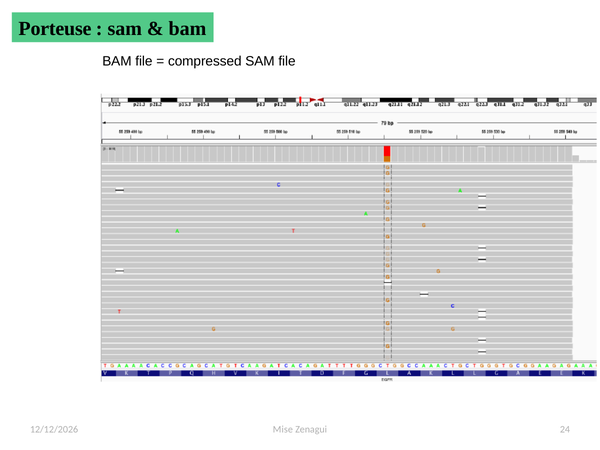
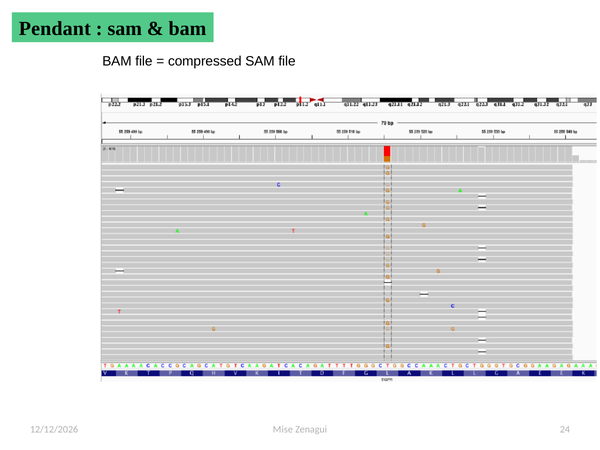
Porteuse: Porteuse -> Pendant (55, 29)
